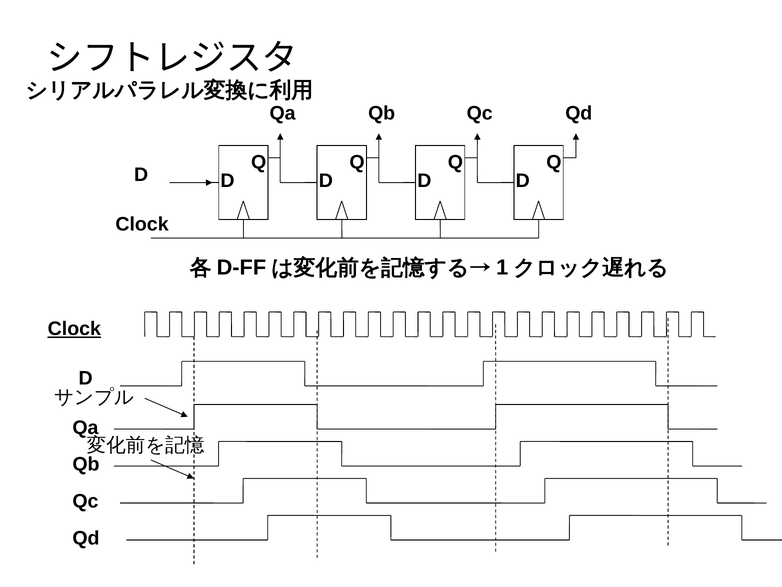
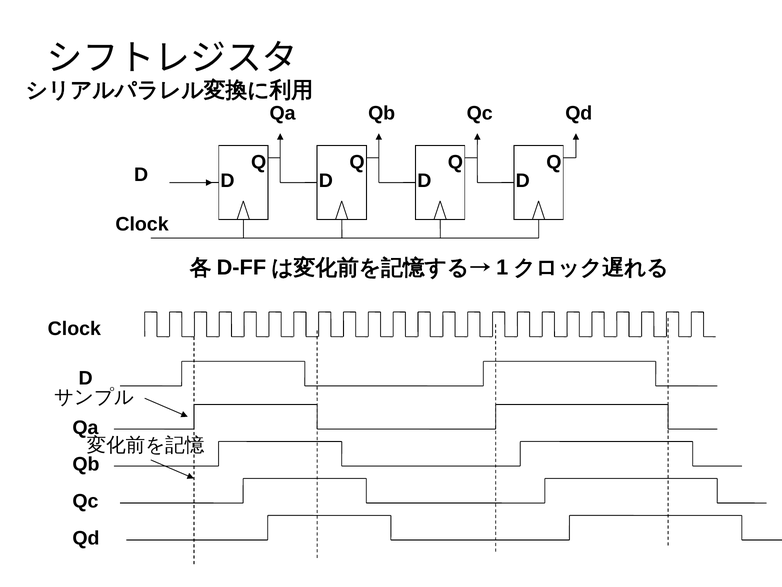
Clock underline: present -> none (74, 329)
